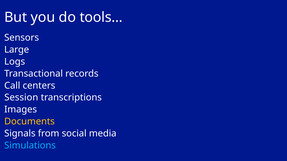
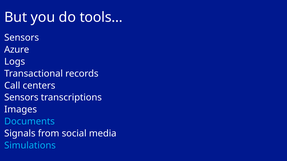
Large: Large -> Azure (17, 50)
Session: Session -> Sensors (21, 98)
Documents colour: yellow -> light blue (30, 122)
